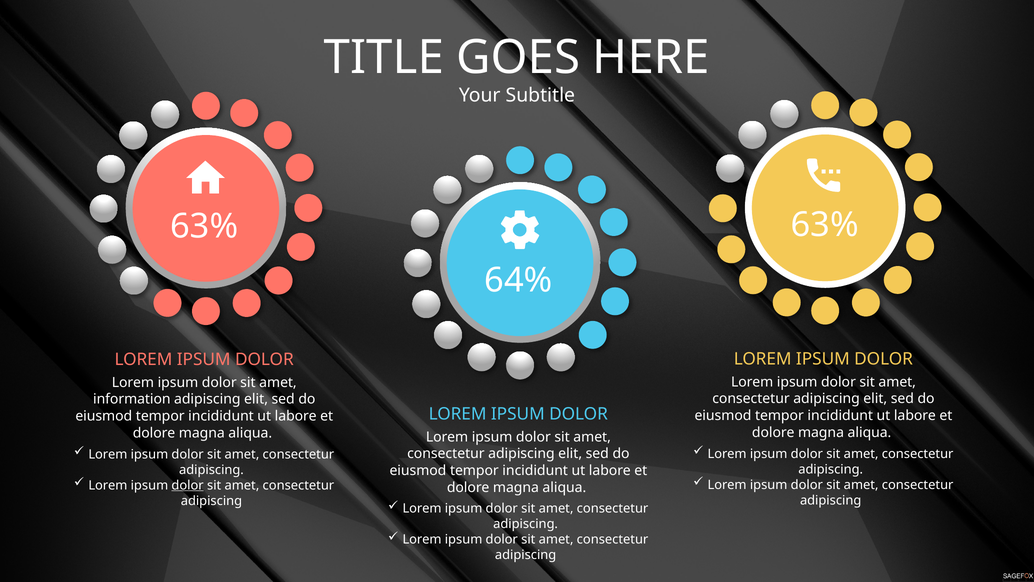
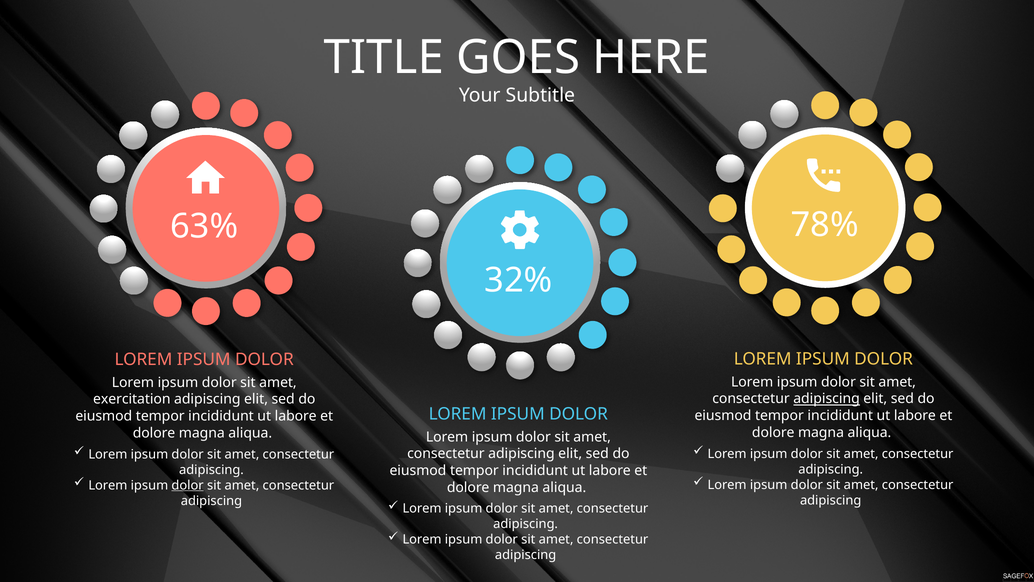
63%: 63% -> 78% (825, 225)
64%: 64% -> 32% (518, 280)
adipiscing underline: none -> present (827, 399)
information: information -> exercitation (132, 399)
